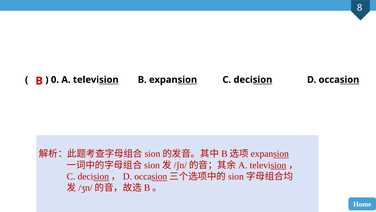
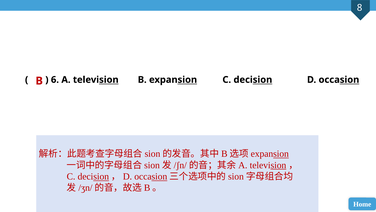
0: 0 -> 6 (55, 80)
